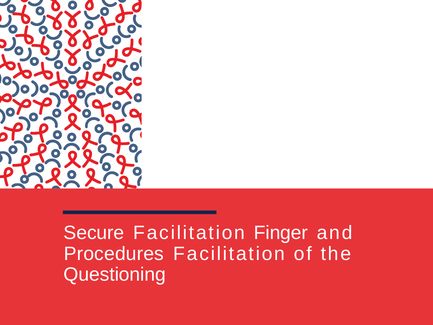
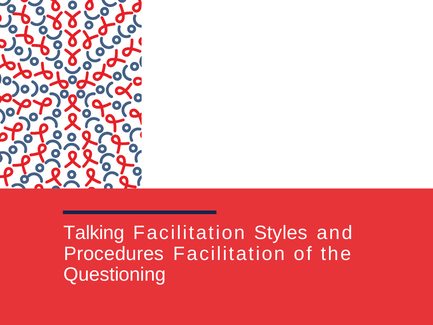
Secure: Secure -> Talking (94, 233)
Finger: Finger -> Styles (281, 233)
